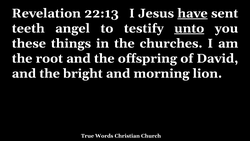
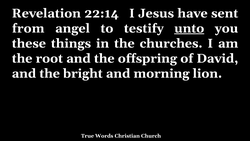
22:13: 22:13 -> 22:14 (102, 13)
have underline: present -> none (193, 13)
teeth: teeth -> from (28, 28)
